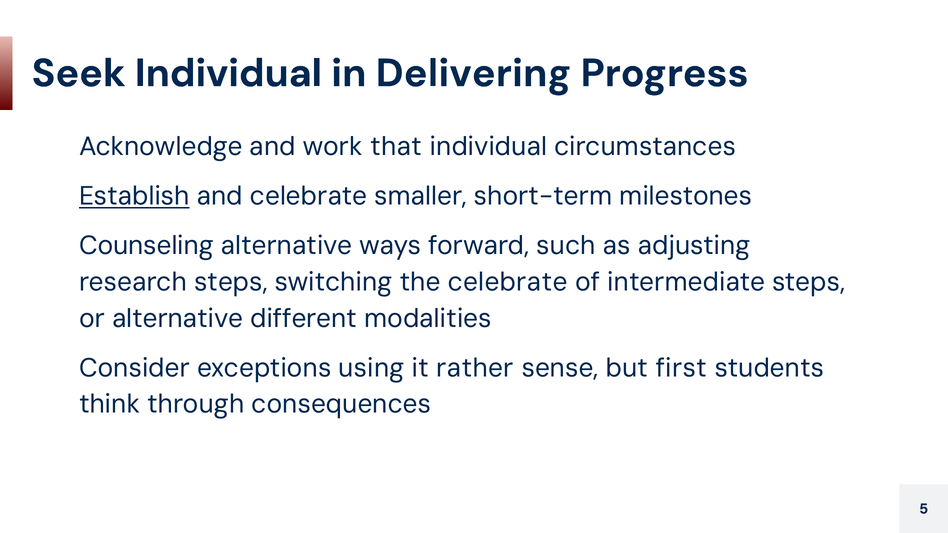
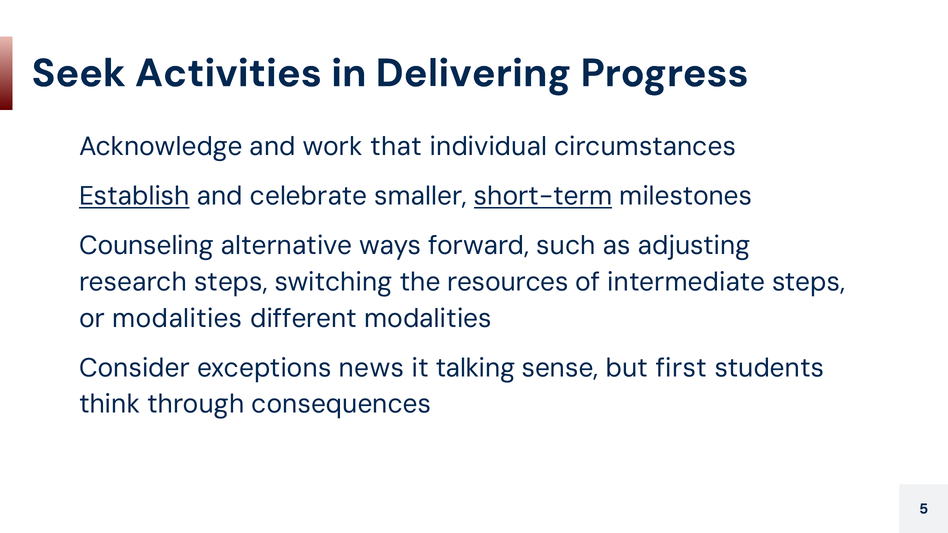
Seek Individual: Individual -> Activities (228, 73)
short-term underline: none -> present (543, 196)
the celebrate: celebrate -> resources (508, 282)
or alternative: alternative -> modalities (177, 319)
using: using -> news (371, 368)
rather: rather -> talking (475, 368)
